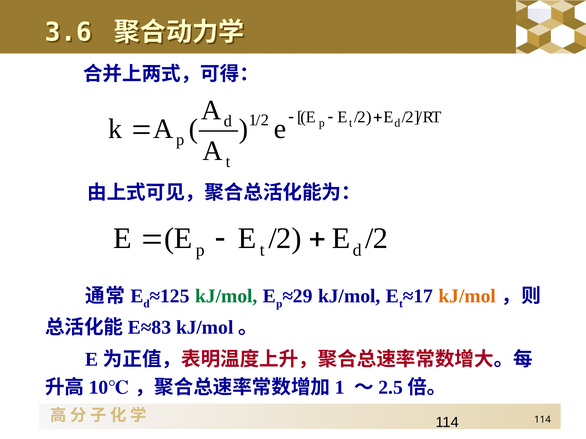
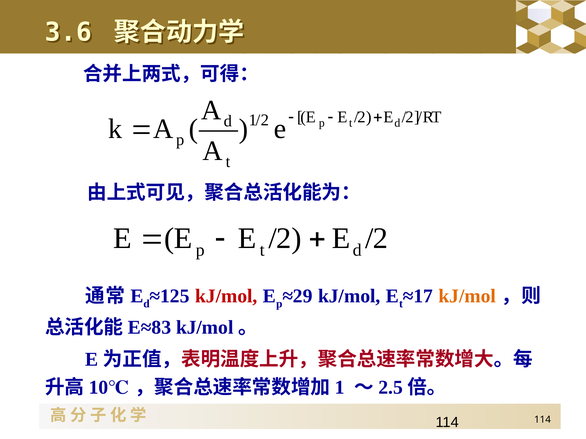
kJ/mol colour: green -> red (226, 296)
